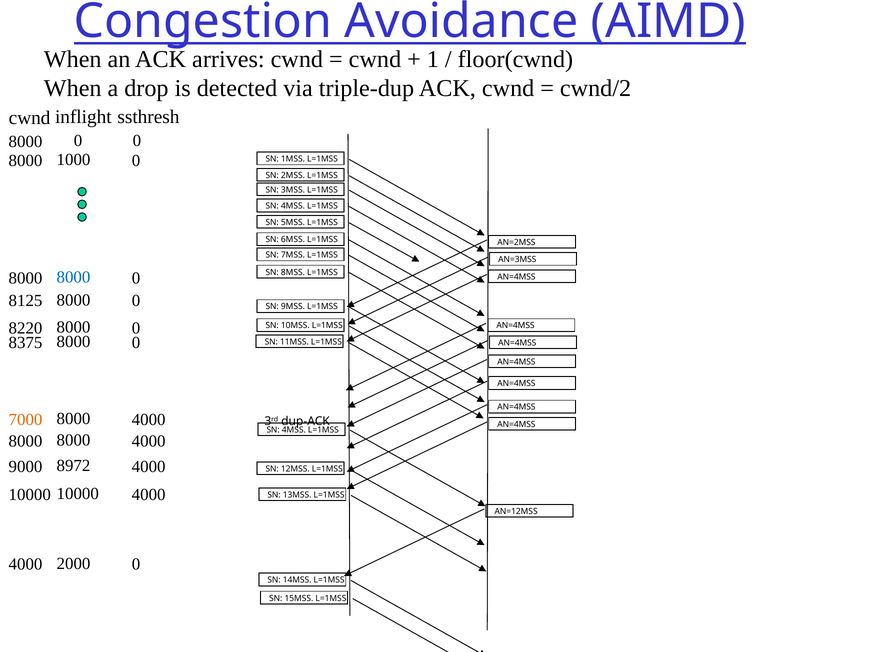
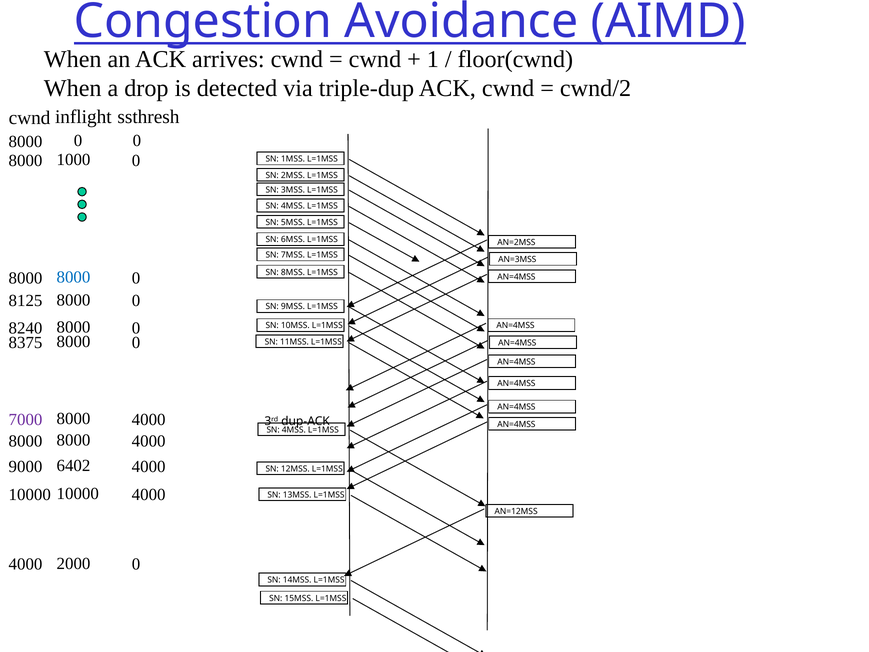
8220: 8220 -> 8240 (26, 328)
7000 colour: orange -> purple (26, 419)
8972: 8972 -> 6402 (73, 465)
